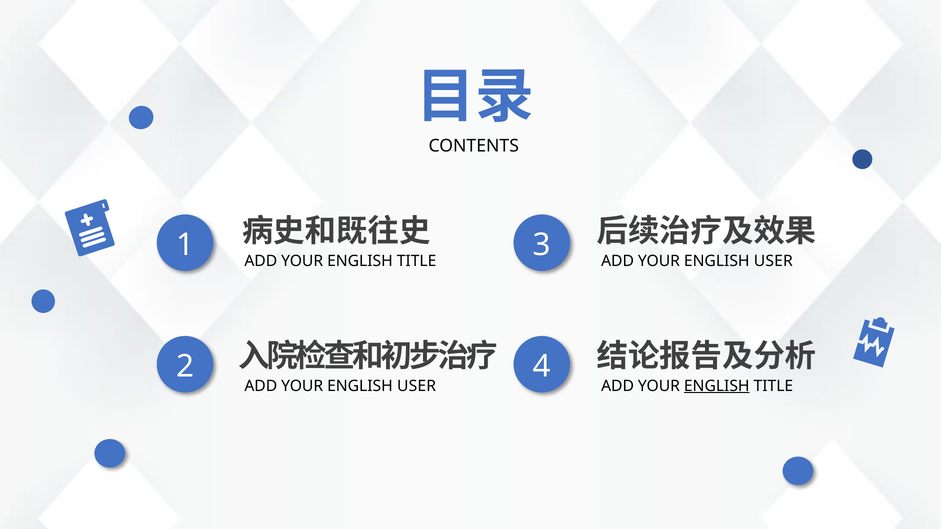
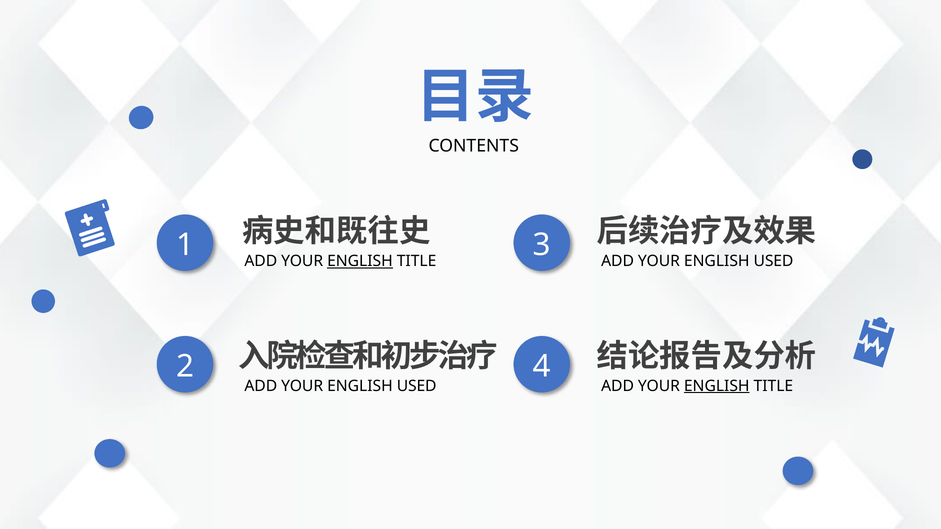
ENGLISH underline: none -> present (360, 261)
USER: USER -> USED (773, 261)
USER: USER -> USED (417, 386)
